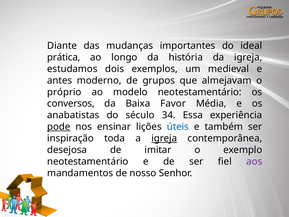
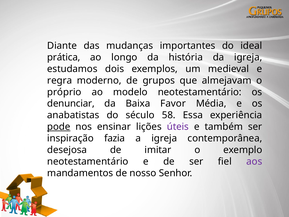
antes: antes -> regra (60, 80)
conversos: conversos -> denunciar (71, 103)
34: 34 -> 58 (169, 115)
úteis colour: blue -> purple (178, 127)
toda: toda -> fazia (115, 138)
igreja underline: present -> none (164, 138)
